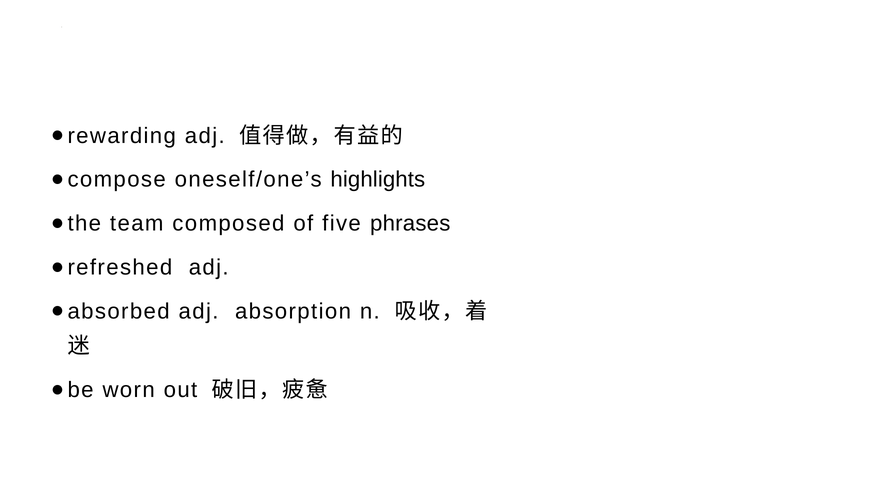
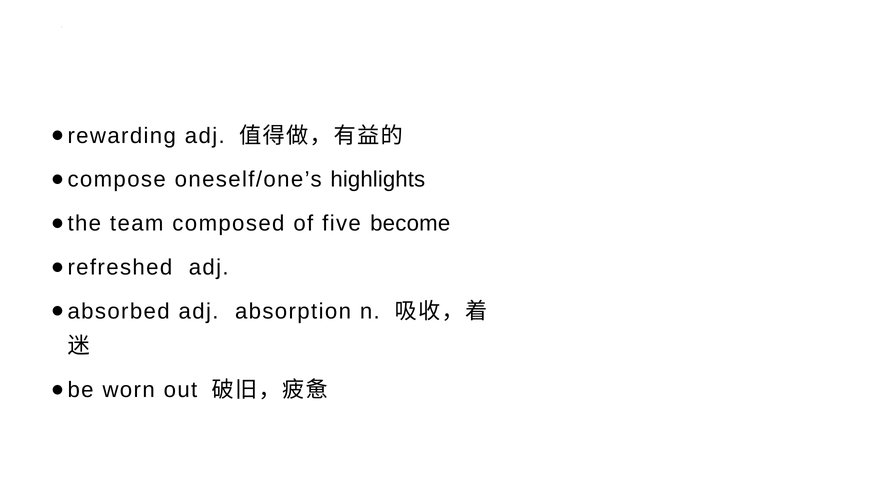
phrases: phrases -> become (410, 223)
